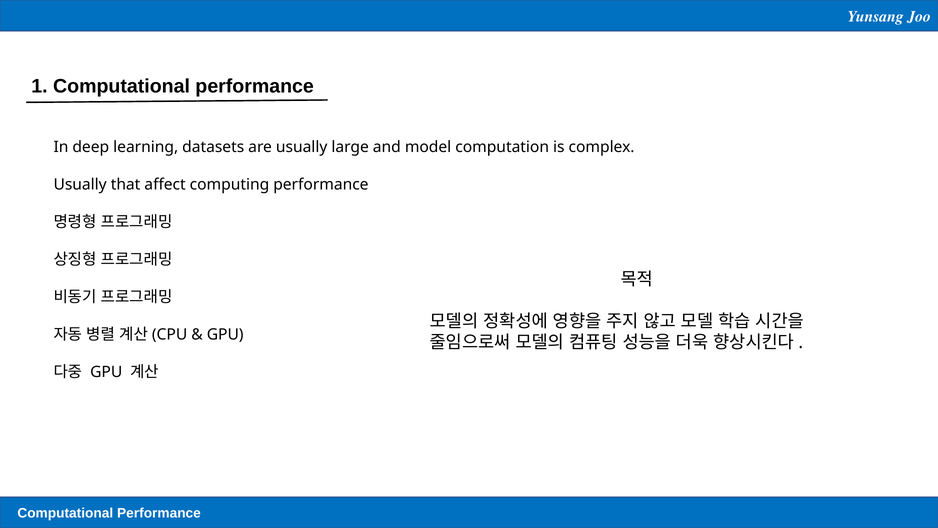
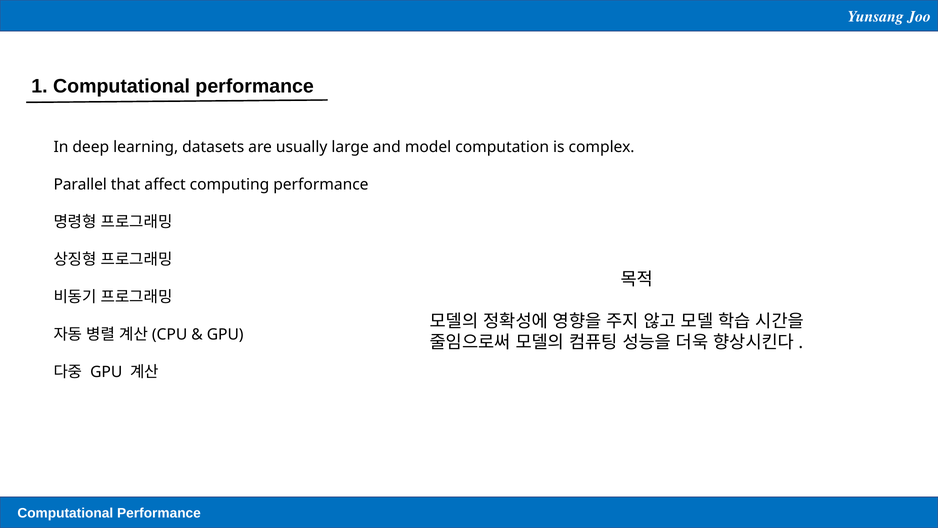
Usually: Usually -> Parallel (80, 185)
